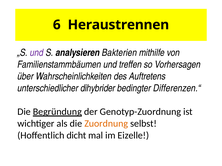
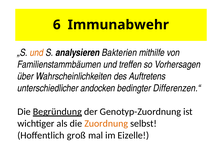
Heraustrennen: Heraustrennen -> Immunabwehr (118, 25)
und colour: purple -> orange (37, 53)
dihybrider: dihybrider -> andocken (98, 88)
dicht: dicht -> groß (76, 136)
